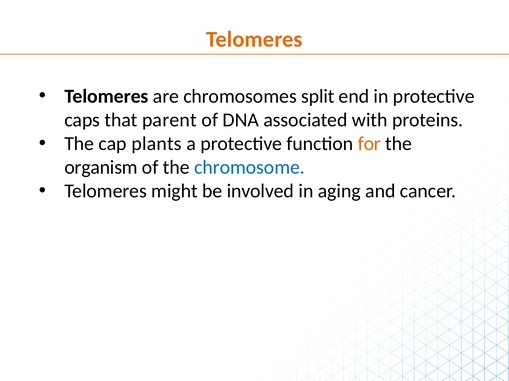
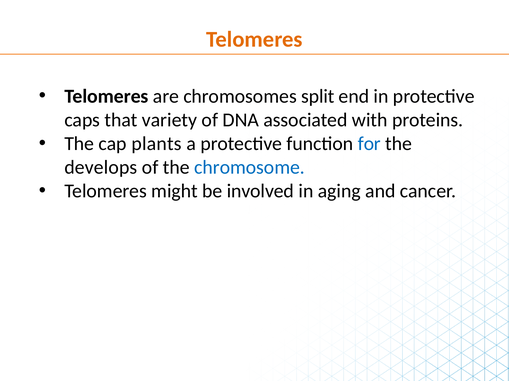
parent: parent -> variety (169, 120)
for colour: orange -> blue (369, 144)
organism: organism -> develops (101, 168)
